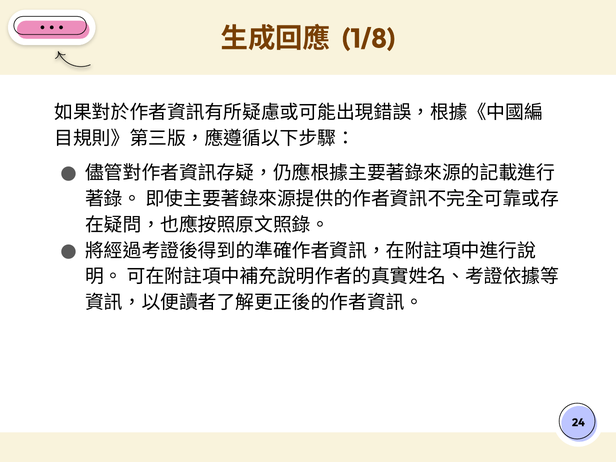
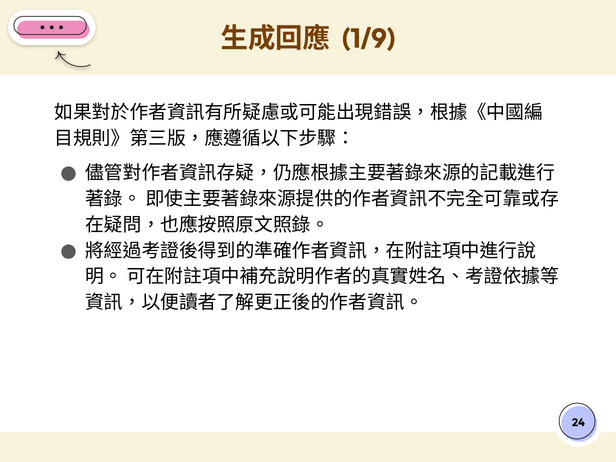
1/8: 1/8 -> 1/9 (369, 39)
